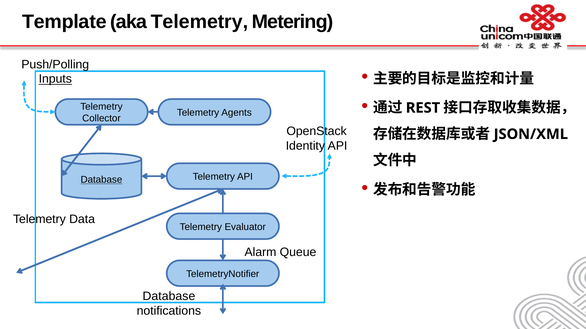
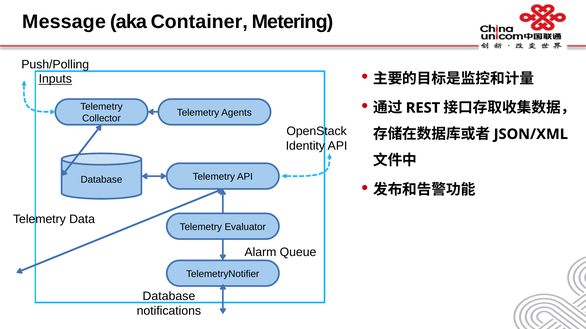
Template: Template -> Message (64, 22)
aka Telemetry: Telemetry -> Container (199, 22)
Database underline: present -> none (101, 180)
